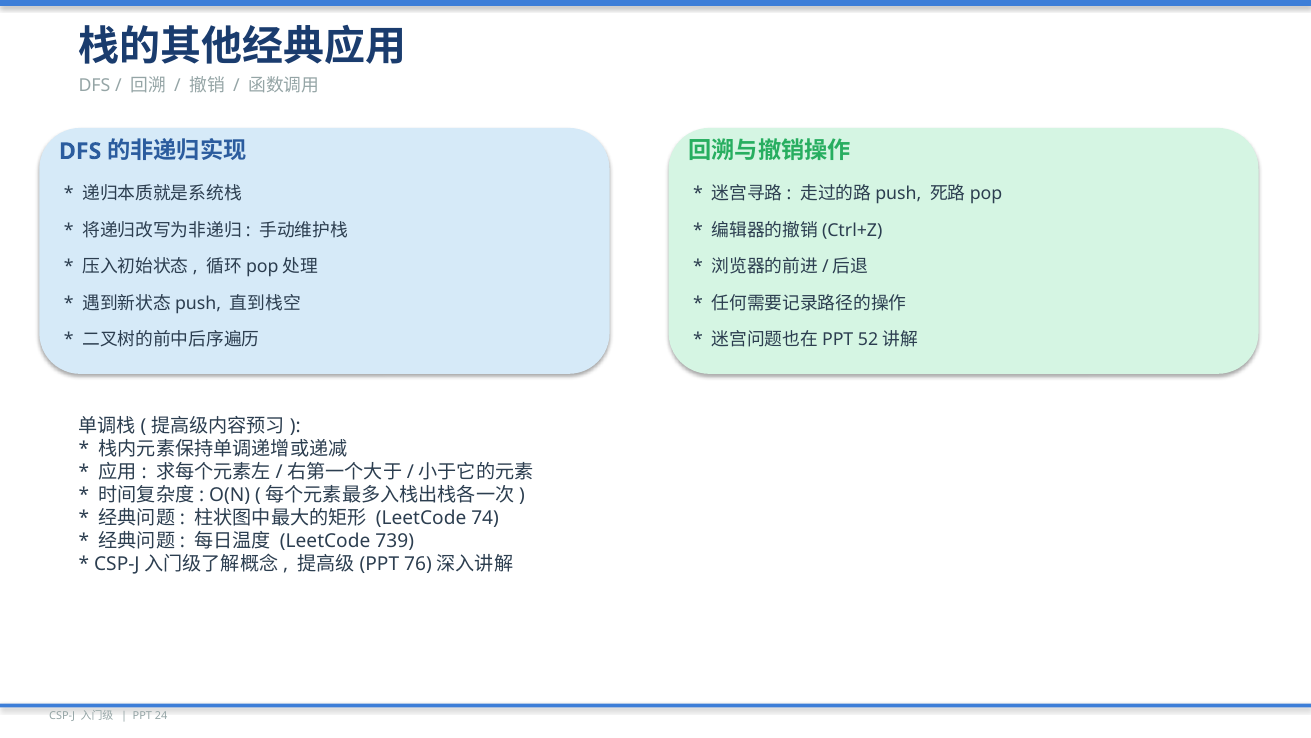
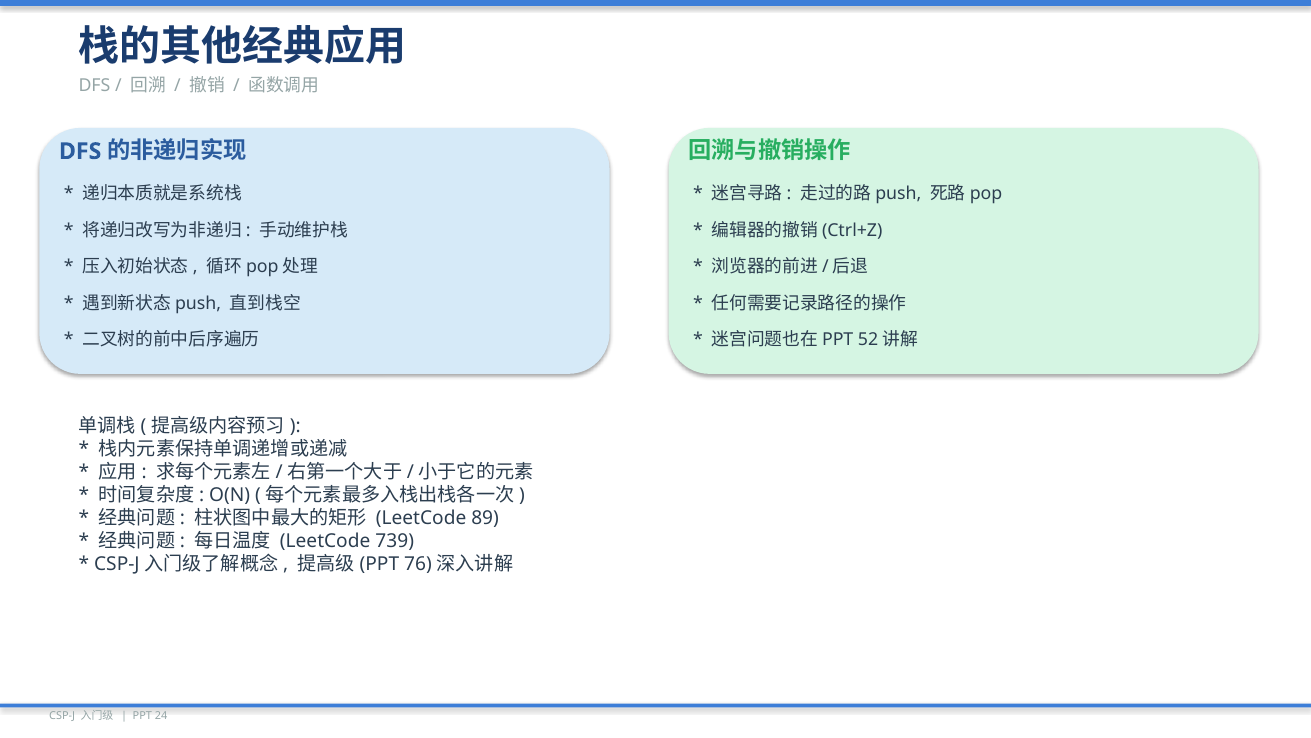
74: 74 -> 89 (485, 518)
